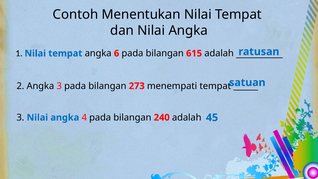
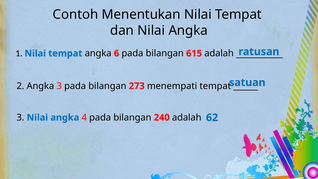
45: 45 -> 62 (212, 118)
